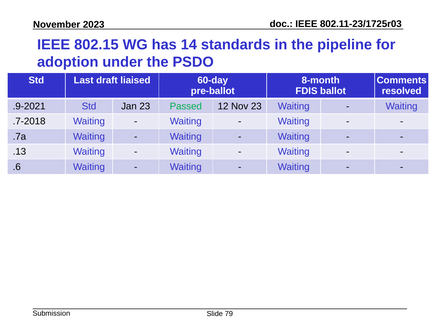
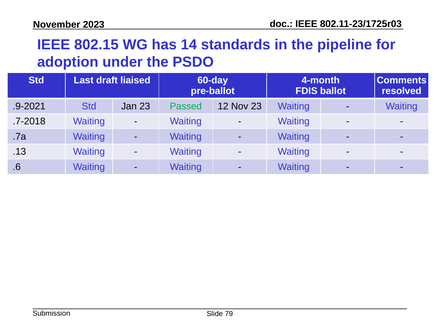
8-month: 8-month -> 4-month (321, 80)
